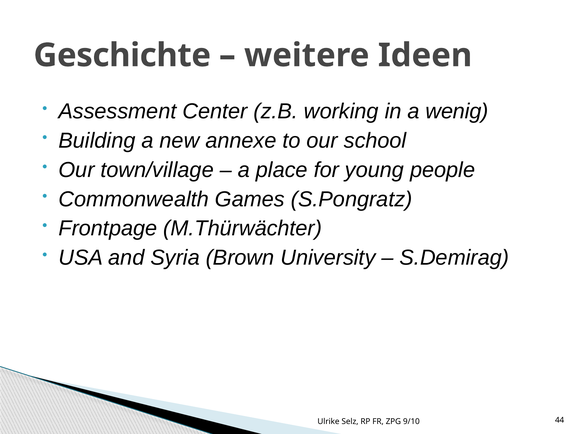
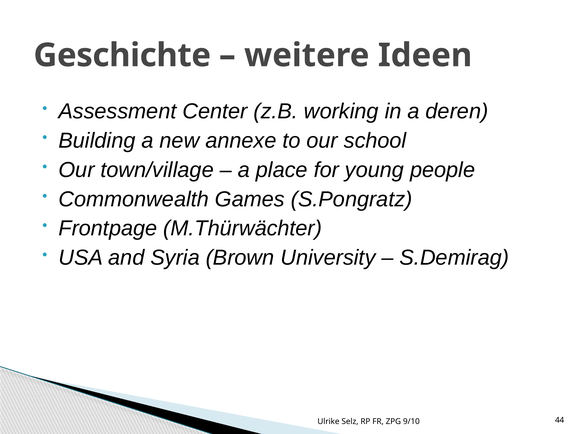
wenig: wenig -> deren (457, 111)
